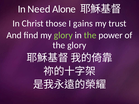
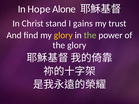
Need: Need -> Hope (39, 9)
those: those -> stand (56, 23)
glory colour: light green -> yellow (63, 35)
